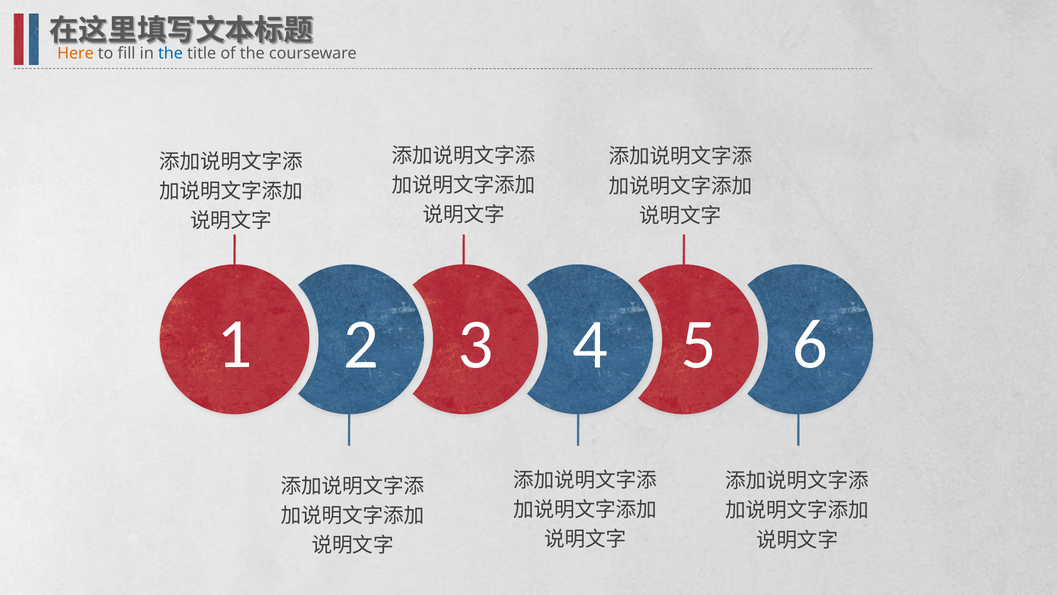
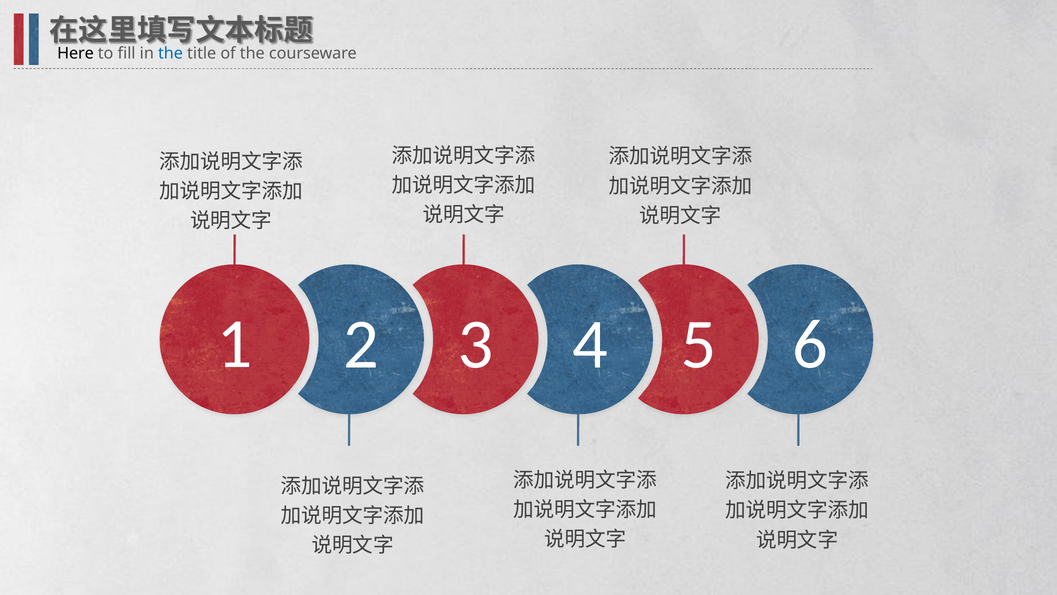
Here colour: orange -> black (76, 54)
